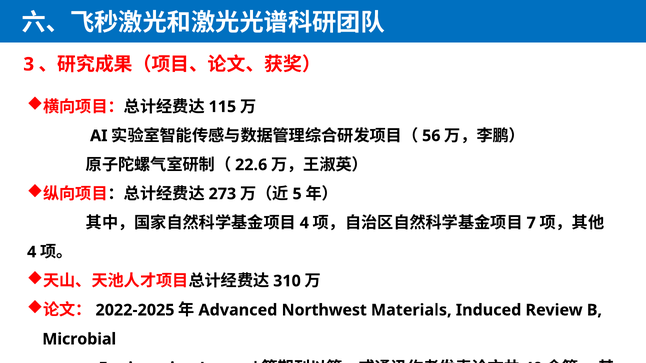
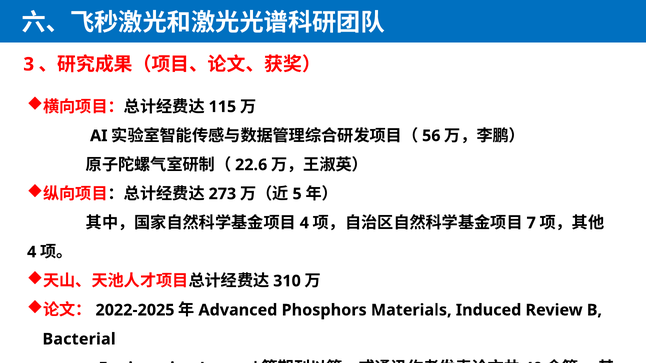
Northwest: Northwest -> Phosphors (324, 310)
Microbial: Microbial -> Bacterial (79, 339)
